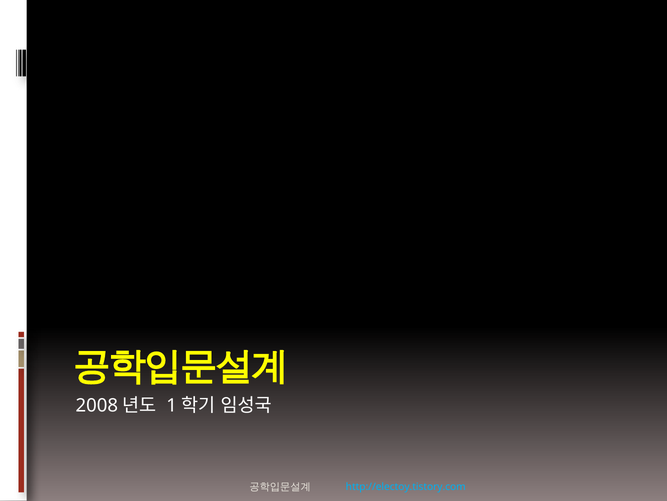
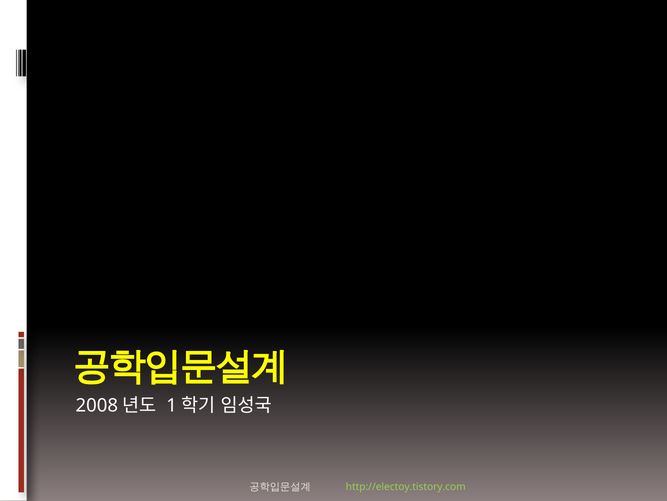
http://electoy.tistory.com colour: light blue -> light green (406, 486)
